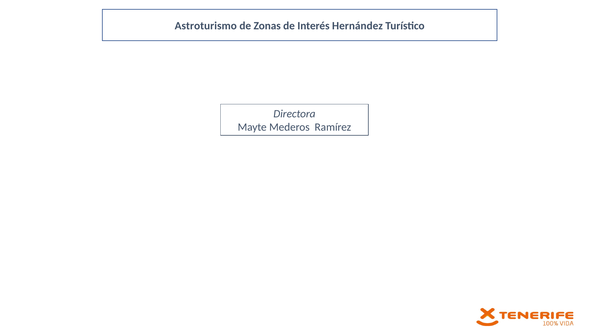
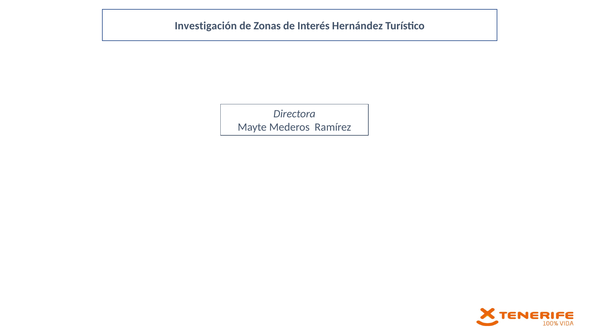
Astroturismo: Astroturismo -> Investigación (206, 26)
